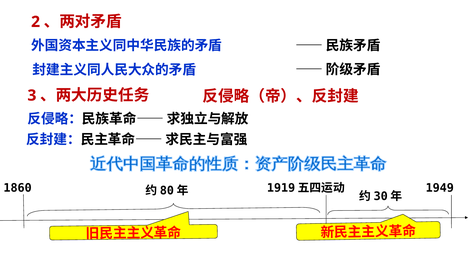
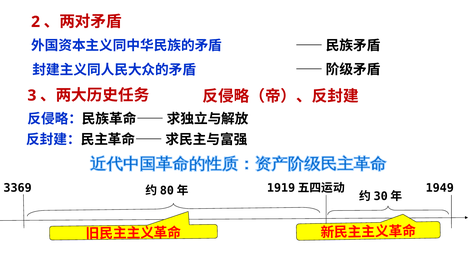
1860: 1860 -> 3369 (18, 188)
